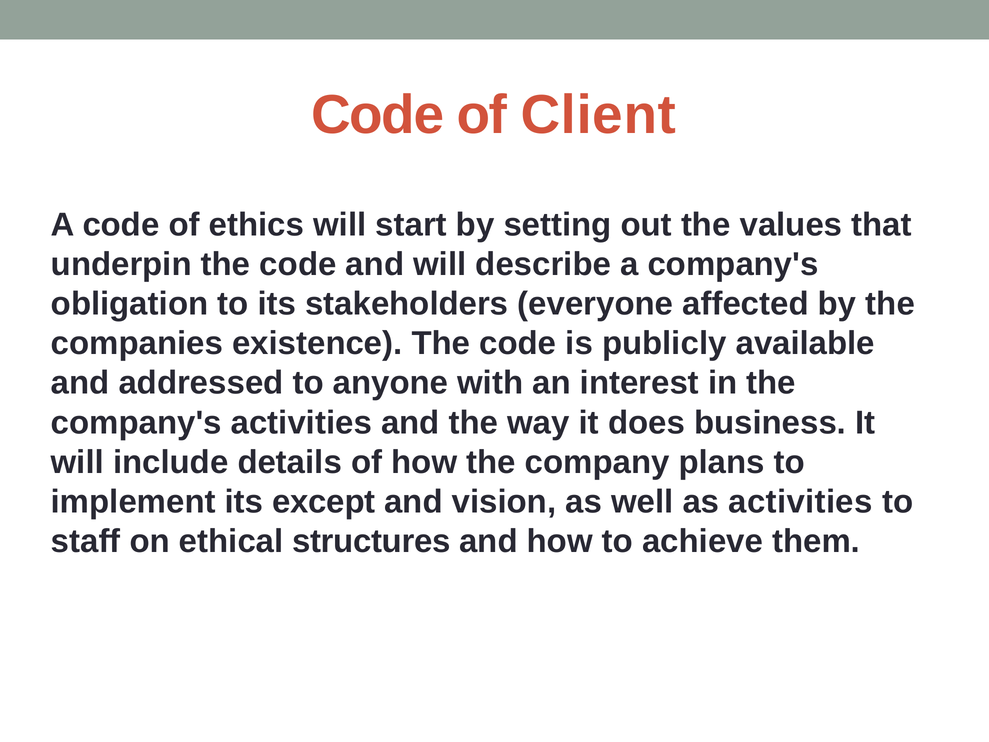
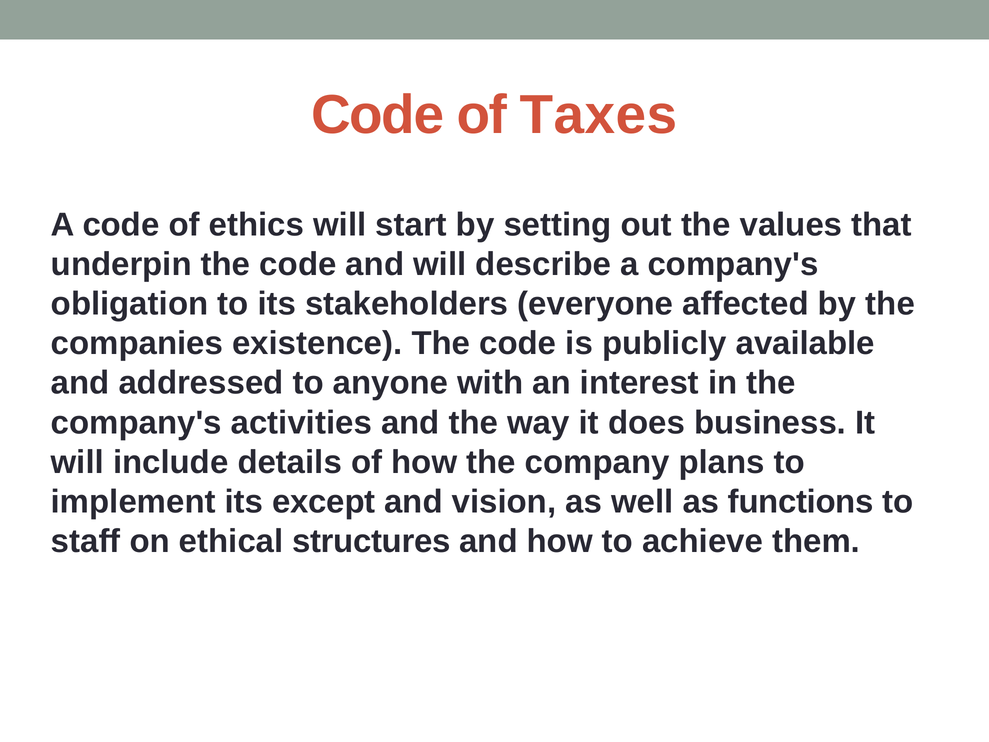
Client: Client -> Taxes (598, 115)
as activities: activities -> functions (801, 502)
